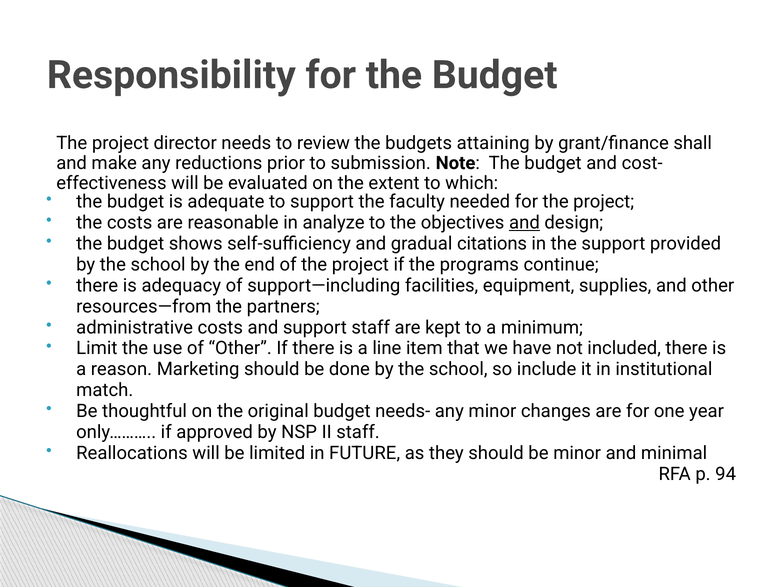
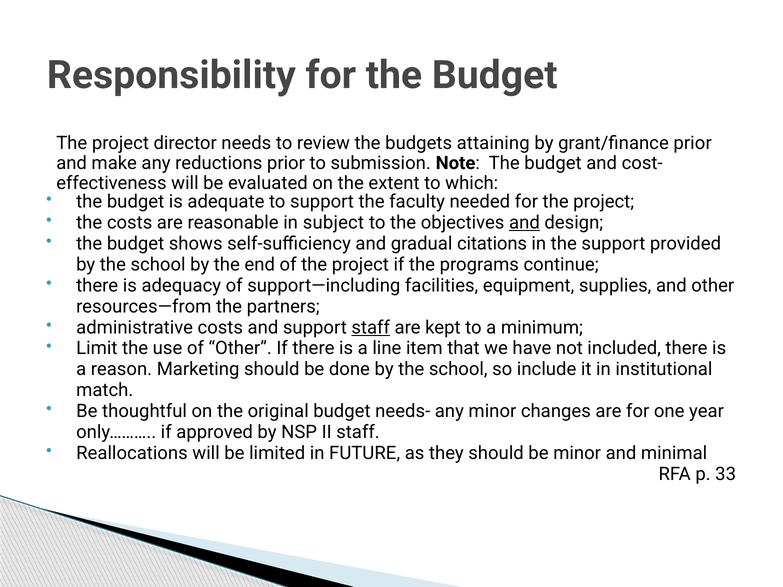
grant/finance shall: shall -> prior (693, 143)
analyze: analyze -> subject (333, 223)
staff underline: none -> present (371, 328)
94: 94 -> 33 (726, 474)
